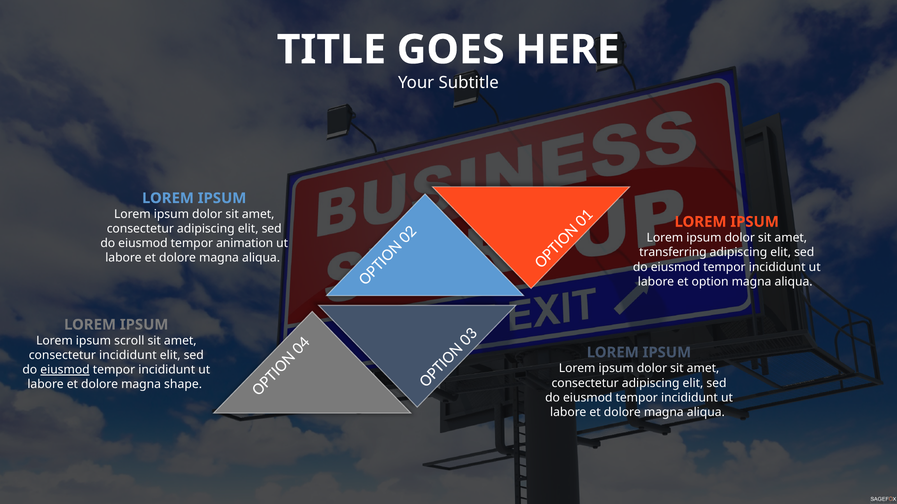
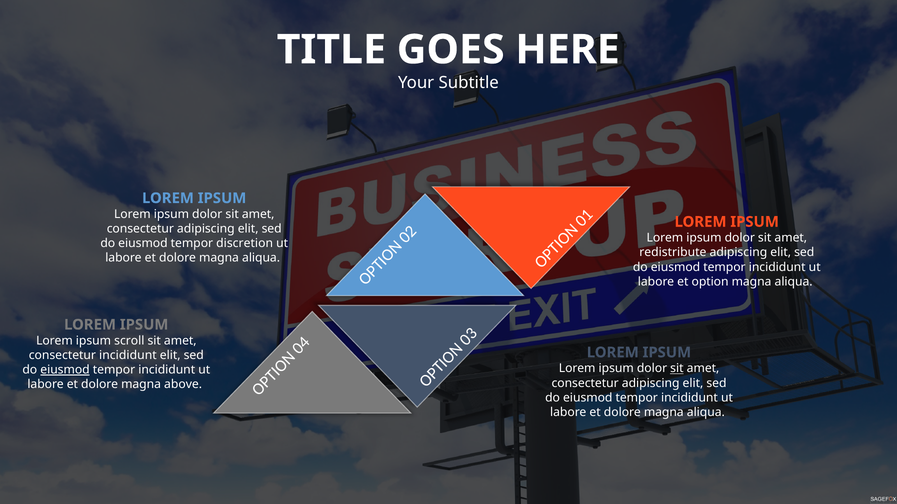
animation: animation -> discretion (245, 244)
transferring: transferring -> redistribute (673, 253)
sit underline: none -> present (677, 369)
shape: shape -> above (183, 385)
